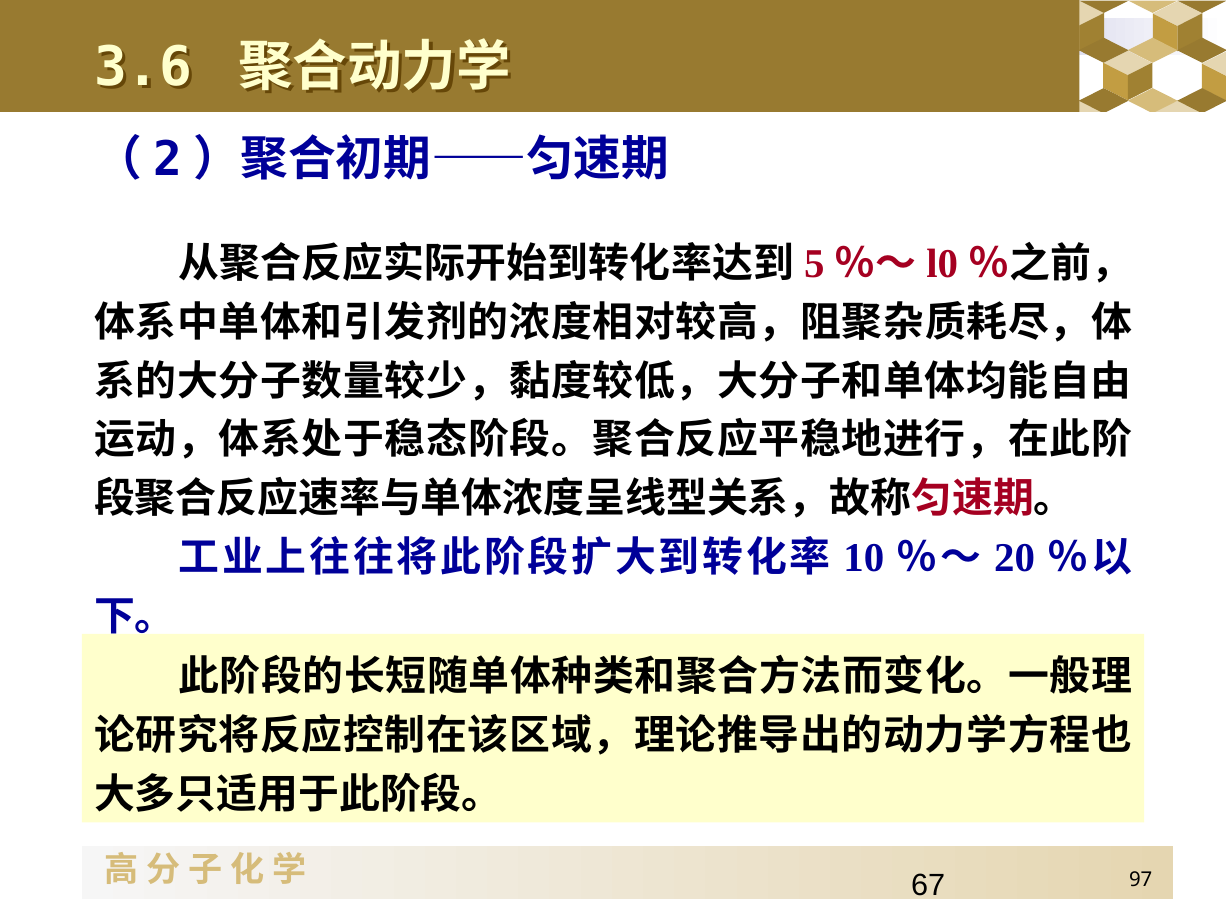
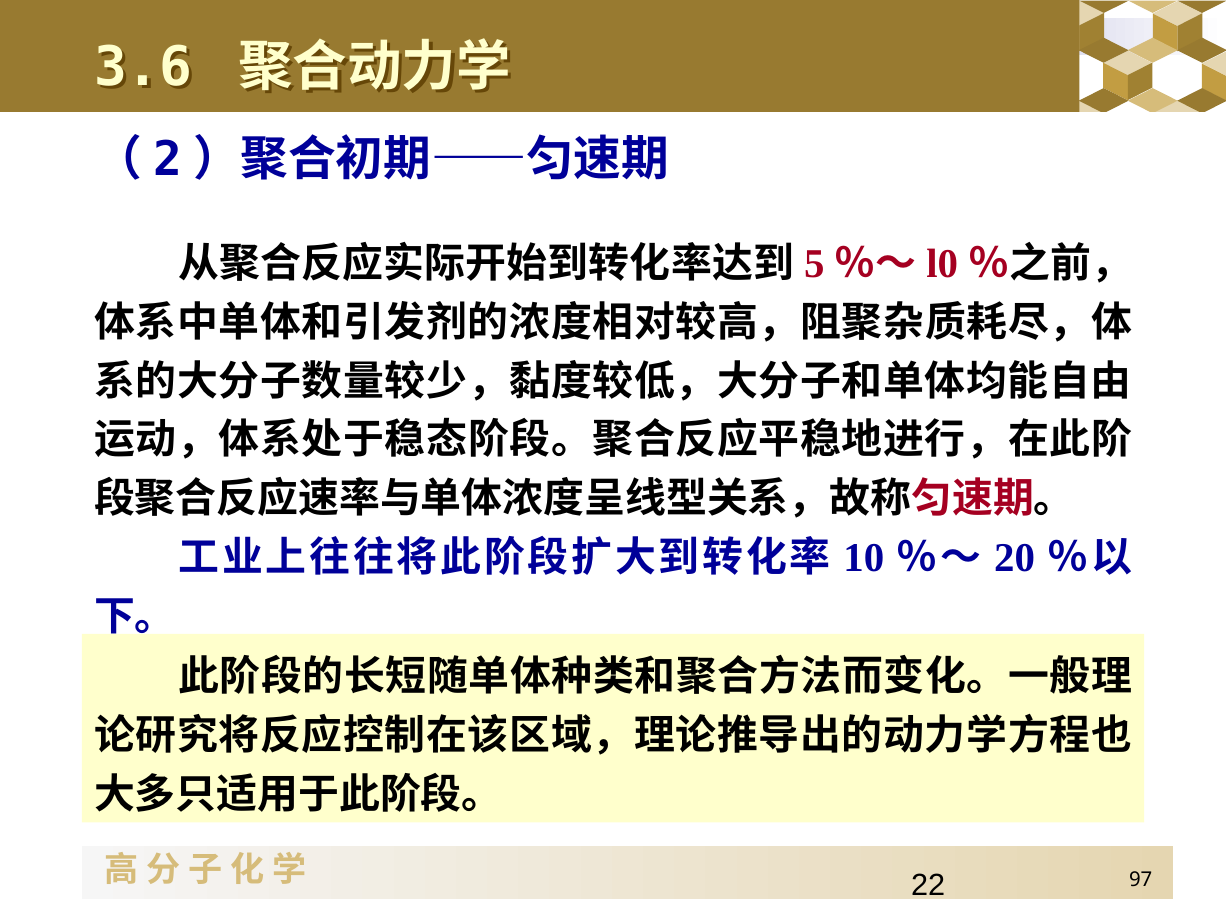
67: 67 -> 22 (928, 885)
